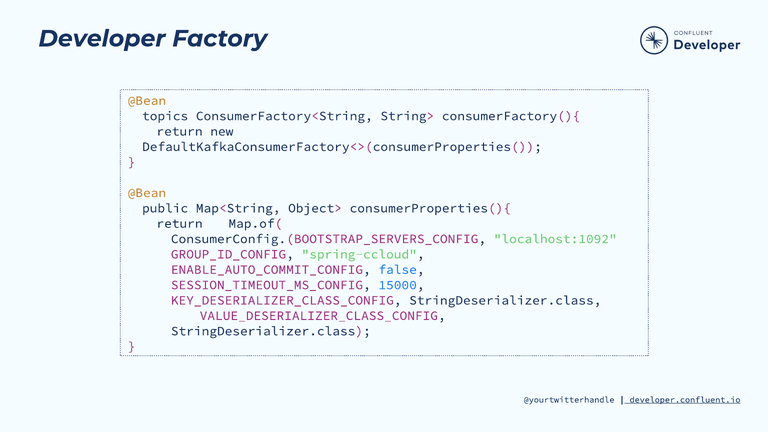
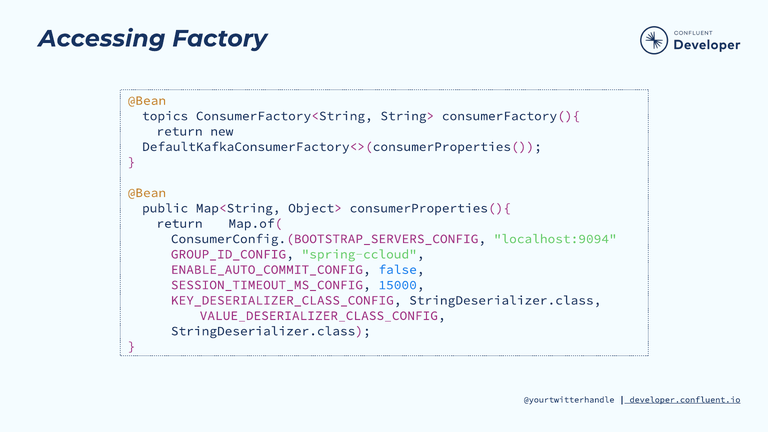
Developer: Developer -> Accessing (102, 39)
localhost:1092: localhost:1092 -> localhost:9094 (555, 239)
